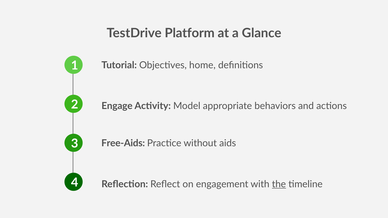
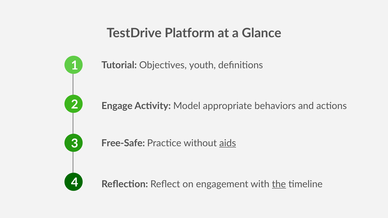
home: home -> youth (202, 65)
Free-Aids: Free-Aids -> Free-Safe (123, 143)
aids underline: none -> present (228, 143)
